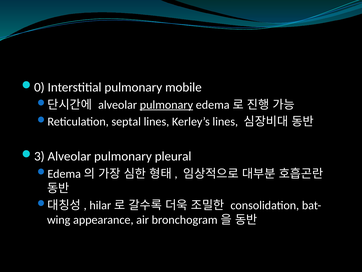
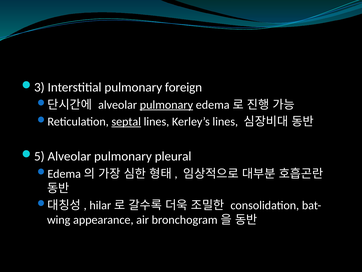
0: 0 -> 3 (39, 87)
mobile: mobile -> foreign (183, 87)
septal underline: none -> present (126, 121)
3: 3 -> 5 (39, 156)
